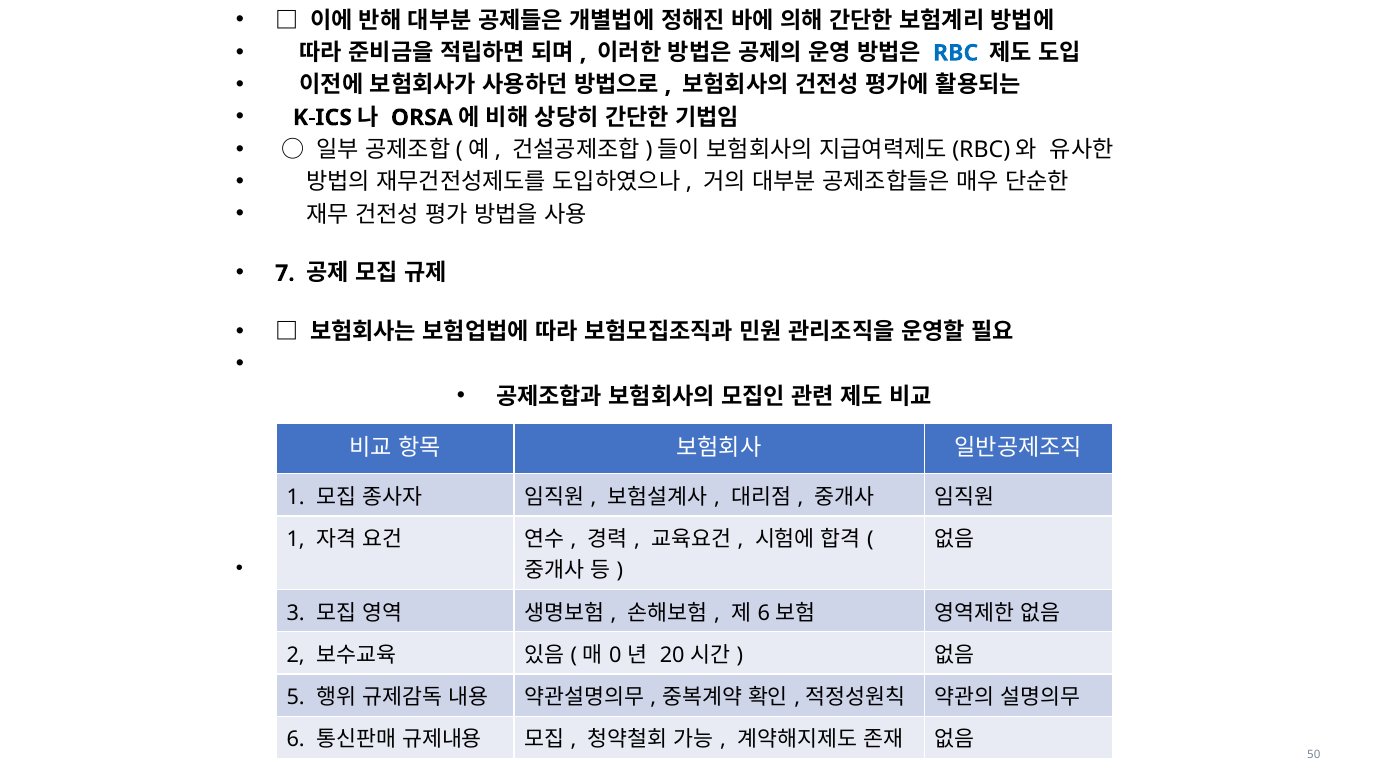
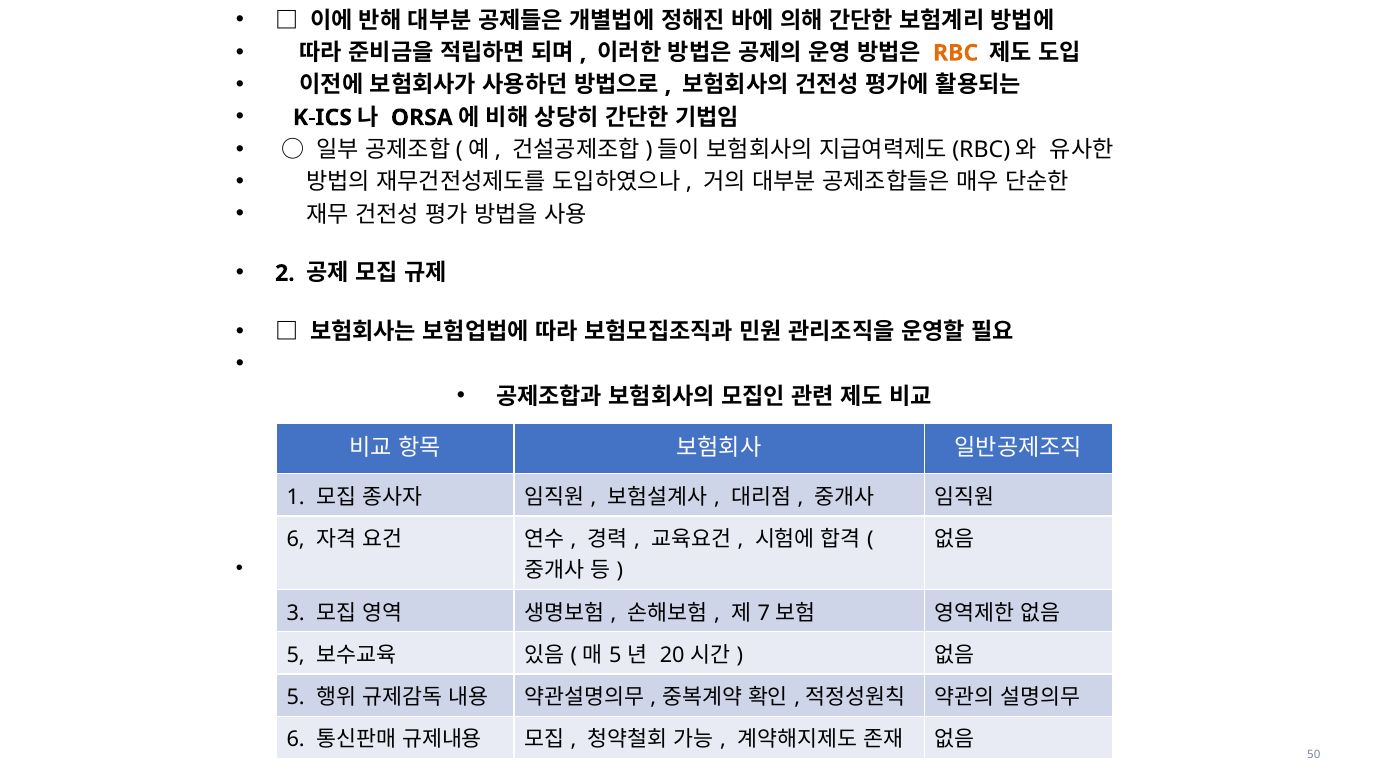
RBC colour: blue -> orange (956, 53)
7: 7 -> 2 (285, 273)
1: 1 -> 6 (296, 539)
6: 6 -> 7 (764, 613)
2: 2 -> 5 (296, 655)
0: 0 -> 5 (615, 655)
